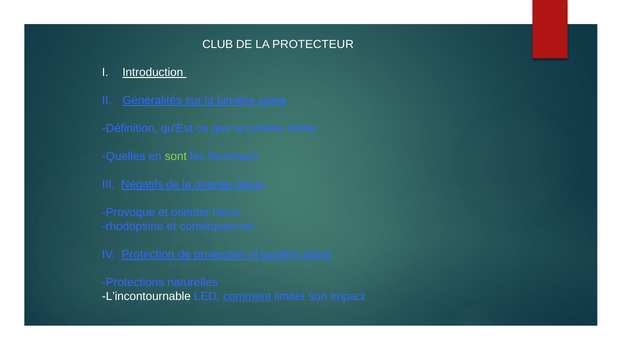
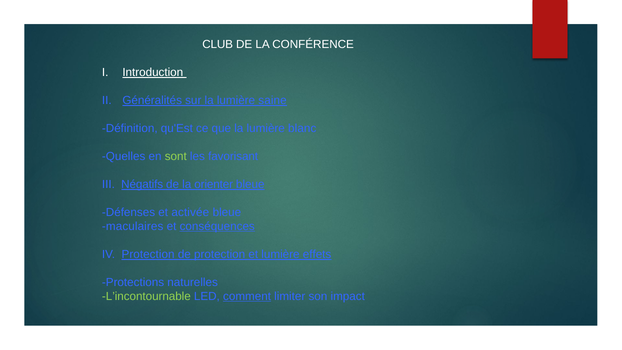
PROTECTEUR: PROTECTEUR -> CONFÉRENCE (313, 44)
la lumière rétine: rétine -> blanc (302, 128)
Provoque: Provoque -> Défenses (129, 212)
et orienter: orienter -> activée (190, 212)
rhodopsine: rhodopsine -> maculaires (133, 226)
conséquences underline: none -> present (217, 226)
et lumière rétine: rétine -> effets (317, 254)
L’incontournable colour: white -> light green (146, 296)
